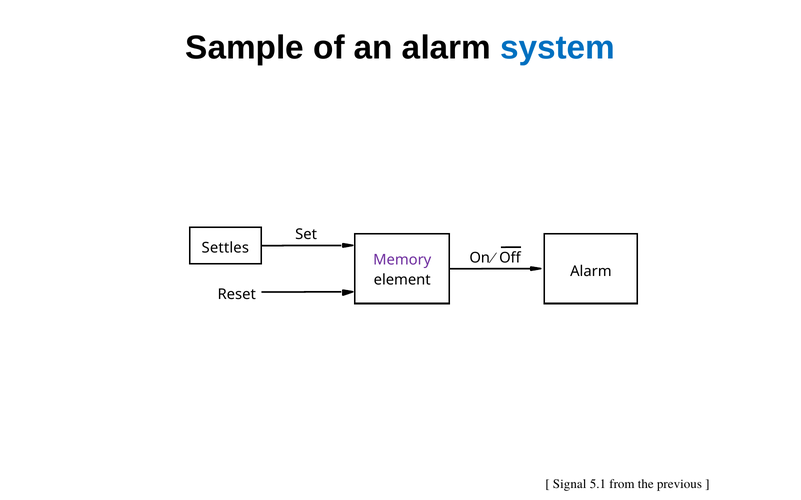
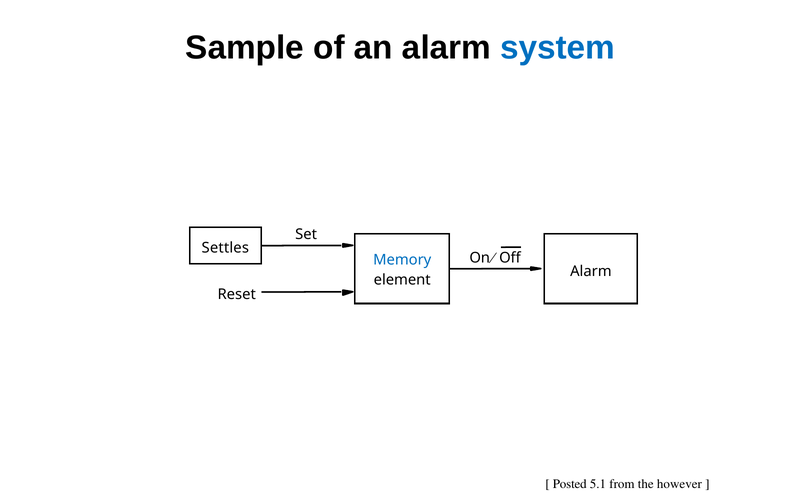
Memory colour: purple -> blue (402, 260)
Signal: Signal -> Posted (570, 485)
previous: previous -> however (679, 485)
